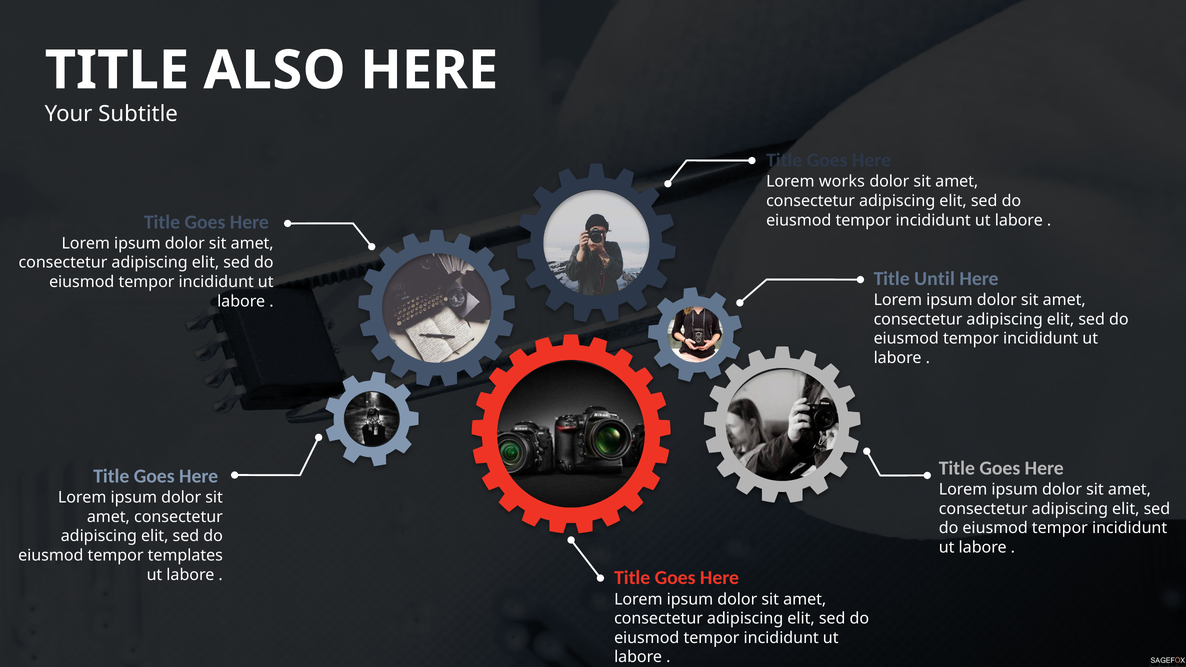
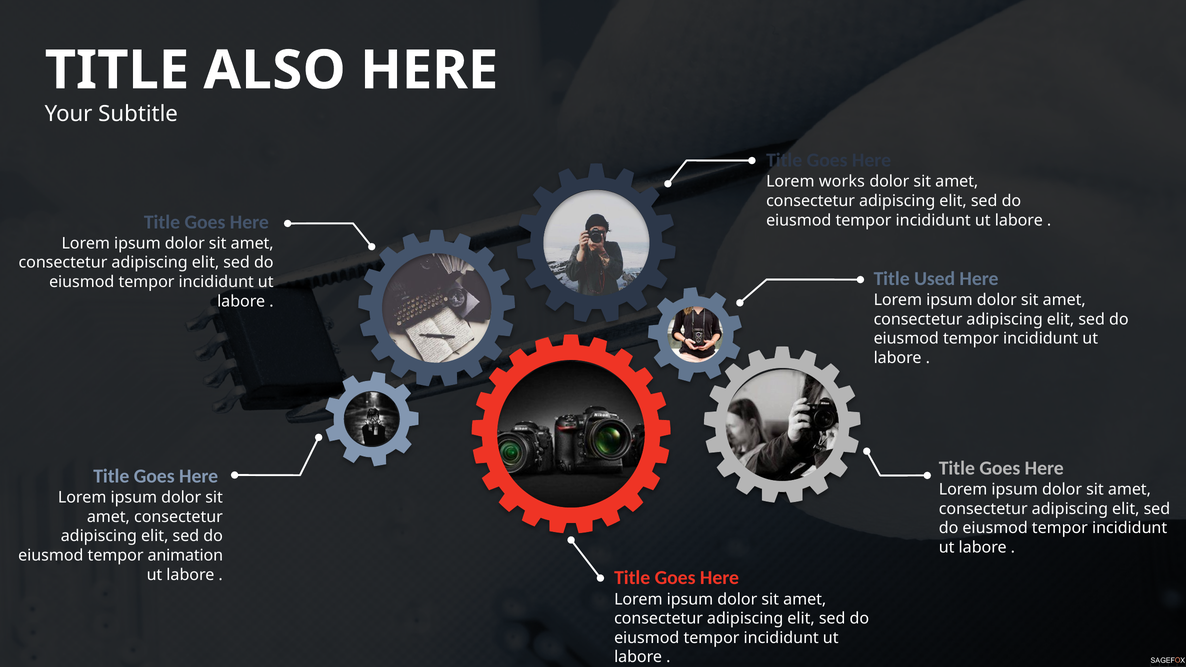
Until: Until -> Used (935, 279)
templates: templates -> animation (185, 556)
